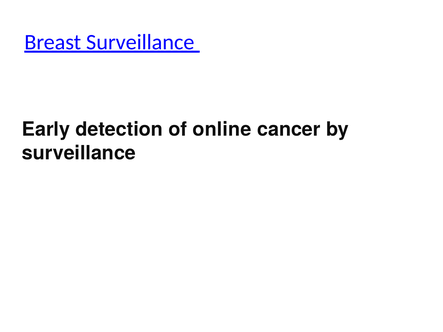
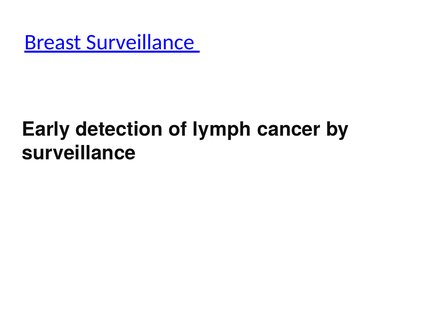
online: online -> lymph (222, 130)
